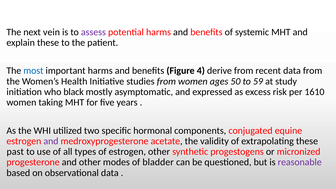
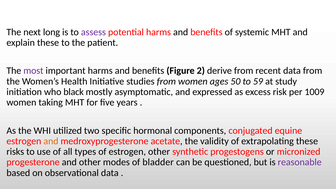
vein: vein -> long (52, 32)
most colour: blue -> purple (33, 71)
4: 4 -> 2 (201, 71)
1610: 1610 -> 1009 (315, 92)
and colour: purple -> orange (51, 141)
past: past -> risks (15, 152)
